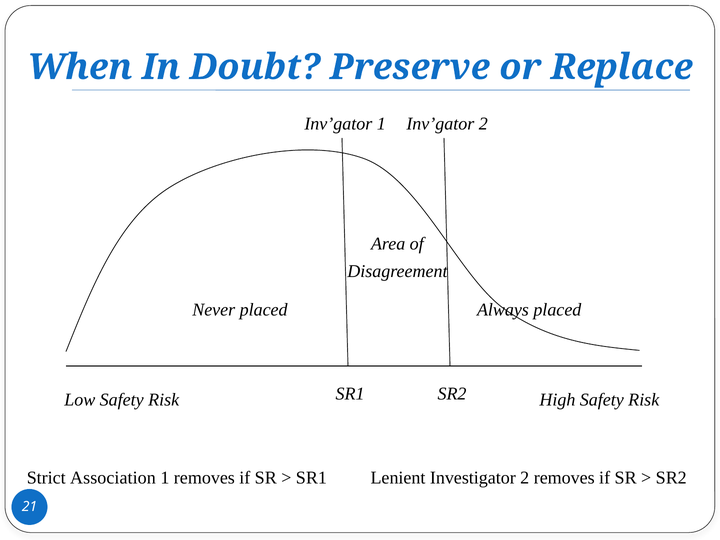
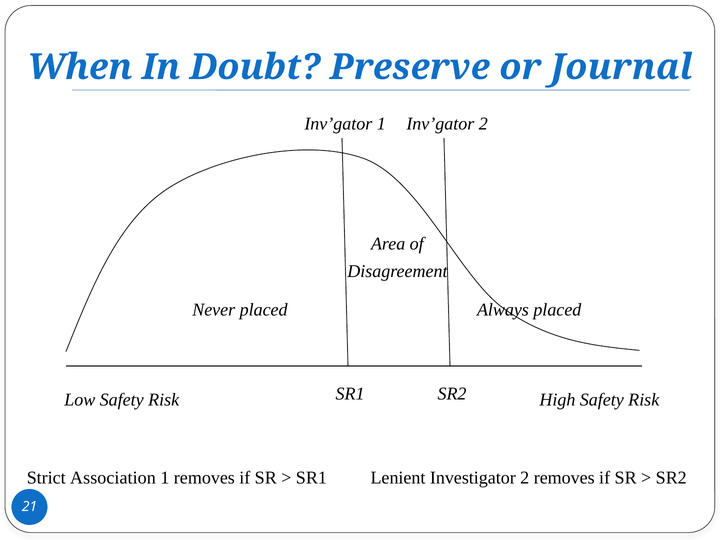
Replace: Replace -> Journal (622, 67)
